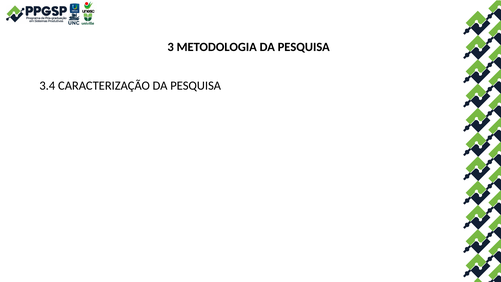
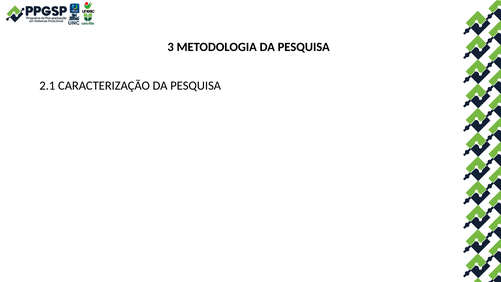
3.4: 3.4 -> 2.1 (47, 86)
